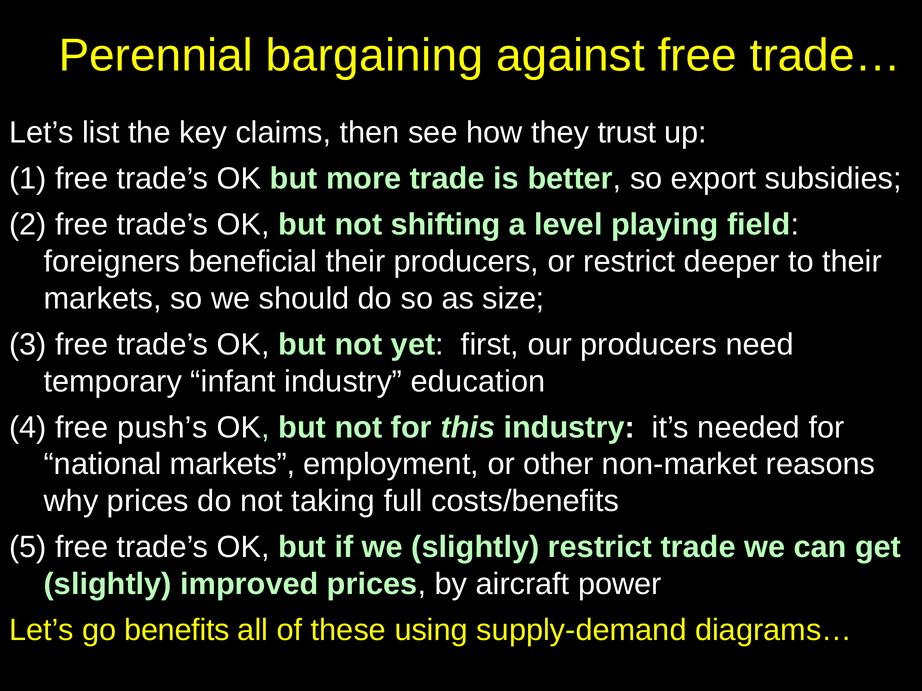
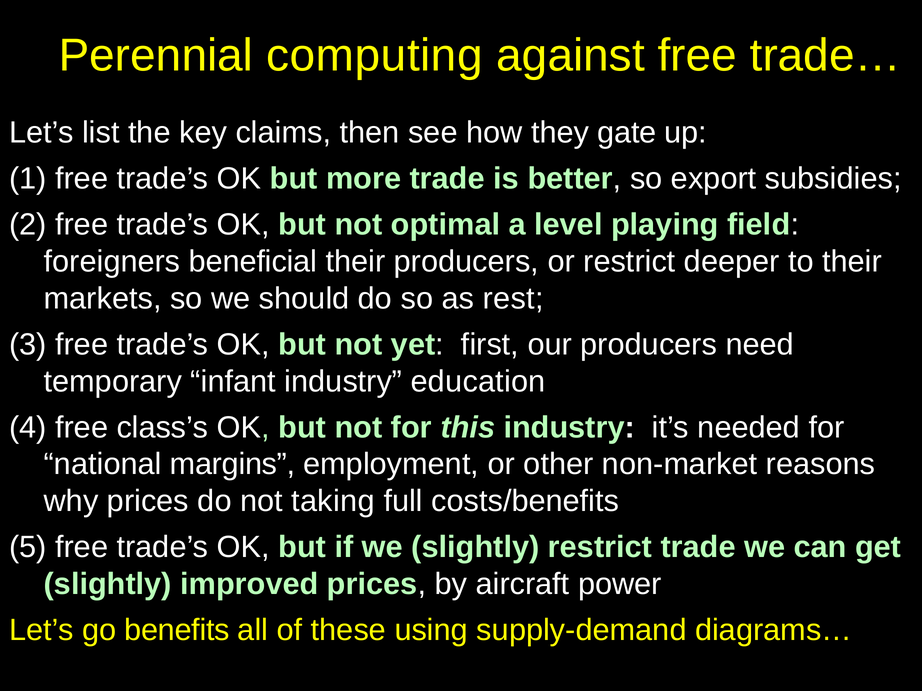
bargaining: bargaining -> computing (375, 56)
trust: trust -> gate (627, 133)
shifting: shifting -> optimal (446, 225)
size: size -> rest (513, 299)
push’s: push’s -> class’s (163, 428)
national markets: markets -> margins (233, 465)
